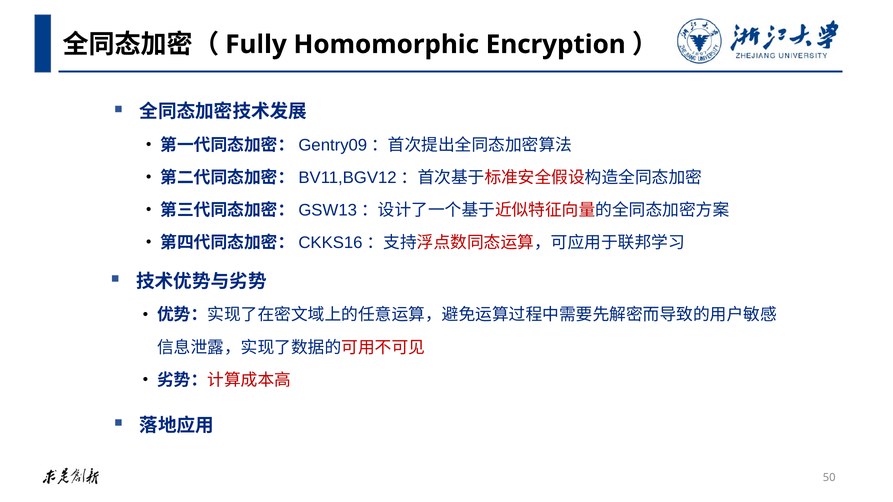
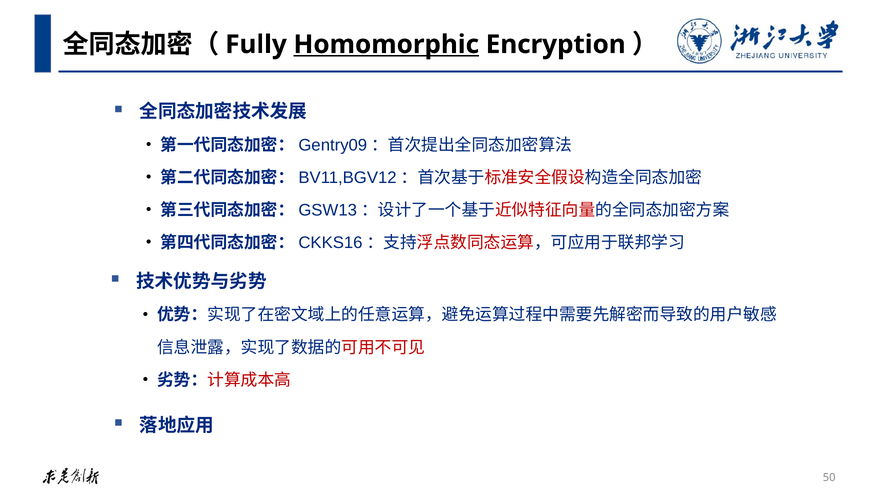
Homomorphic underline: none -> present (386, 44)
